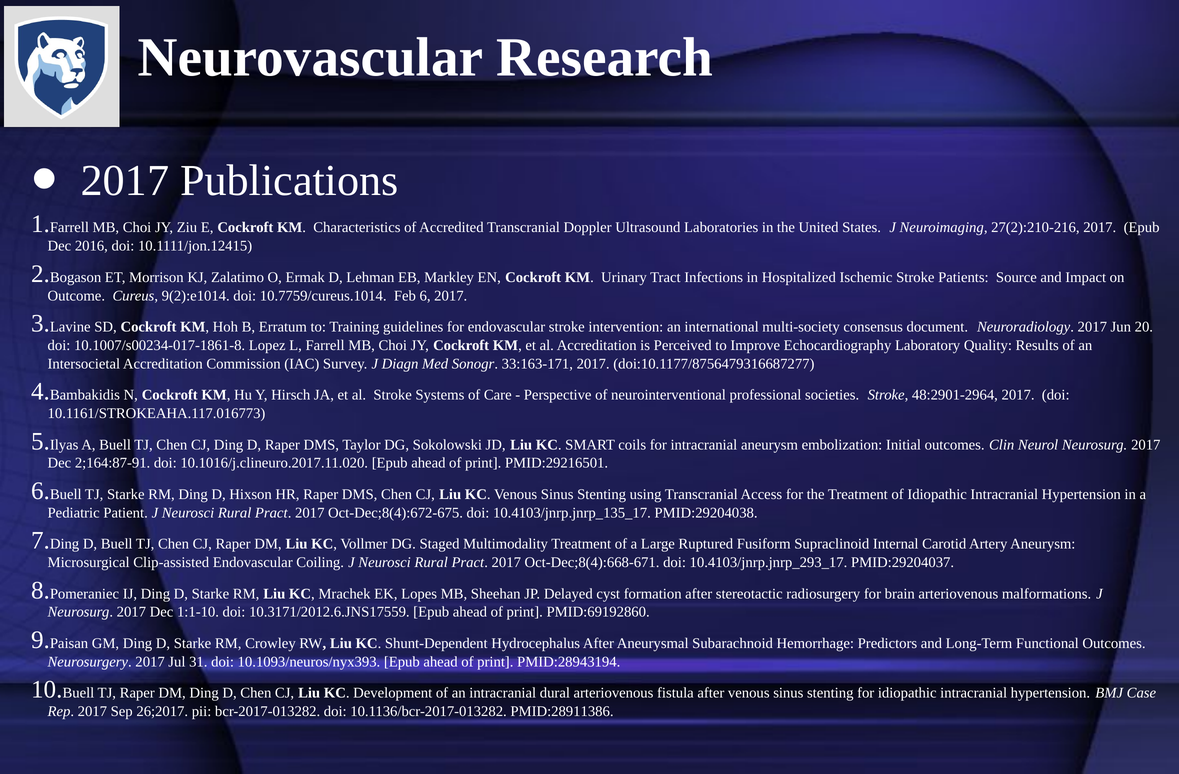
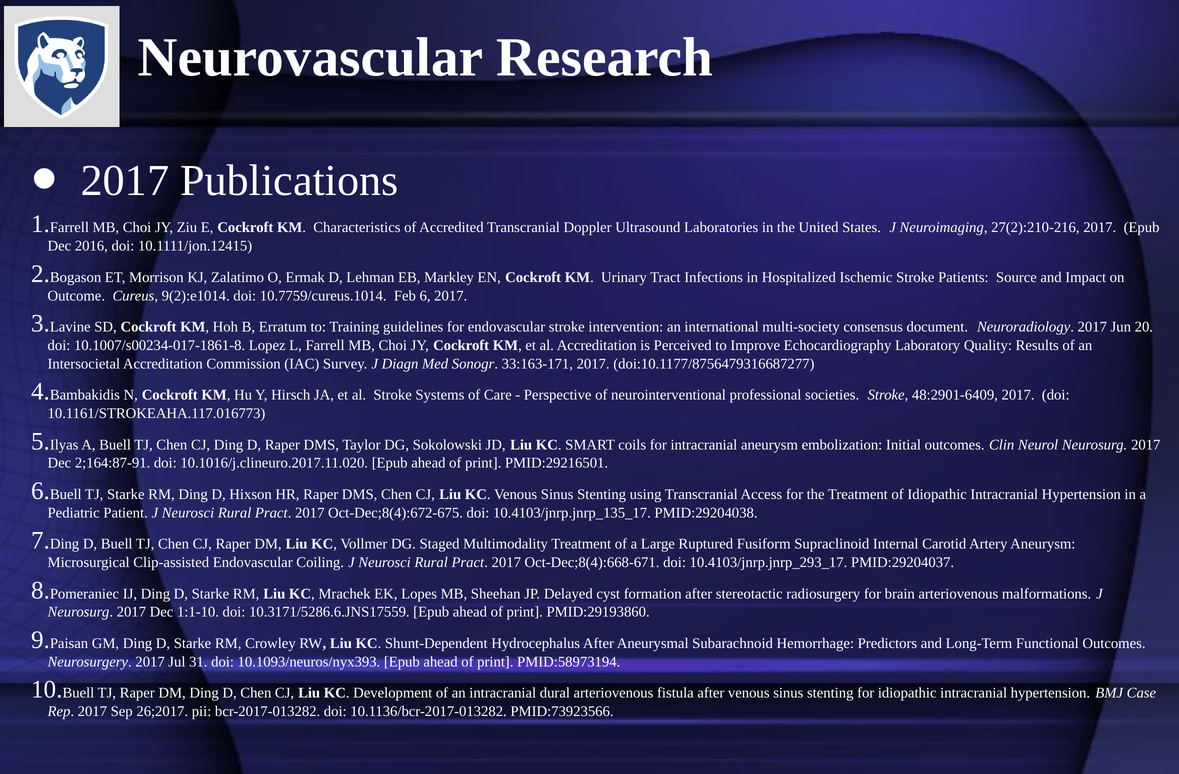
48:2901-2964: 48:2901-2964 -> 48:2901-6409 (955, 395)
10.3171/2012.6.JNS17559: 10.3171/2012.6.JNS17559 -> 10.3171/5286.6.JNS17559 (329, 612)
PMID:69192860: PMID:69192860 -> PMID:29193860 (598, 612)
PMID:28943194: PMID:28943194 -> PMID:58973194 (569, 662)
PMID:28911386: PMID:28911386 -> PMID:73923566 (562, 711)
